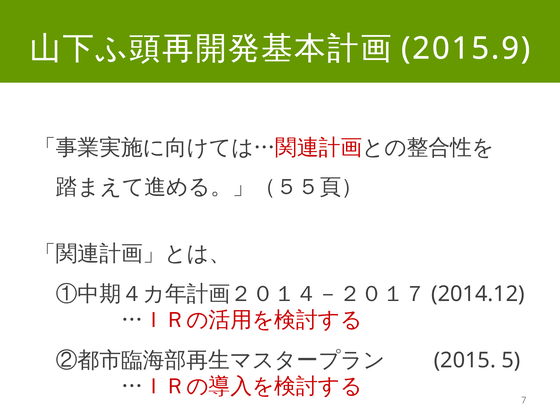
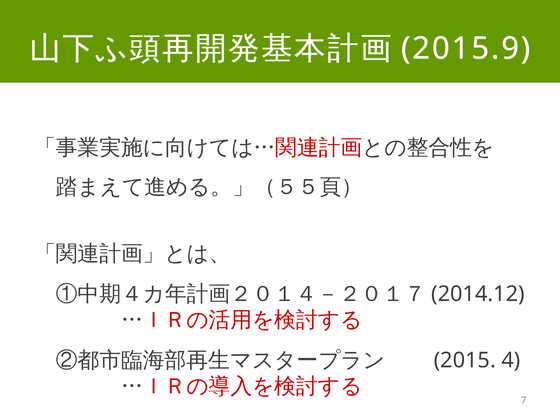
5: 5 -> 4 (511, 360)
